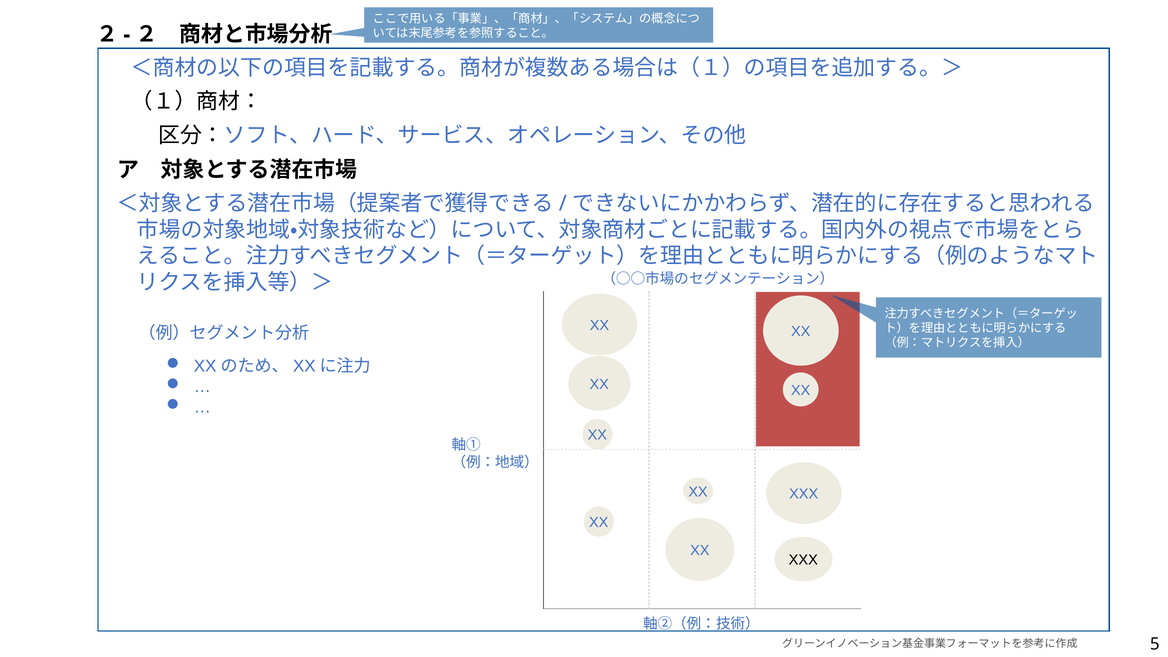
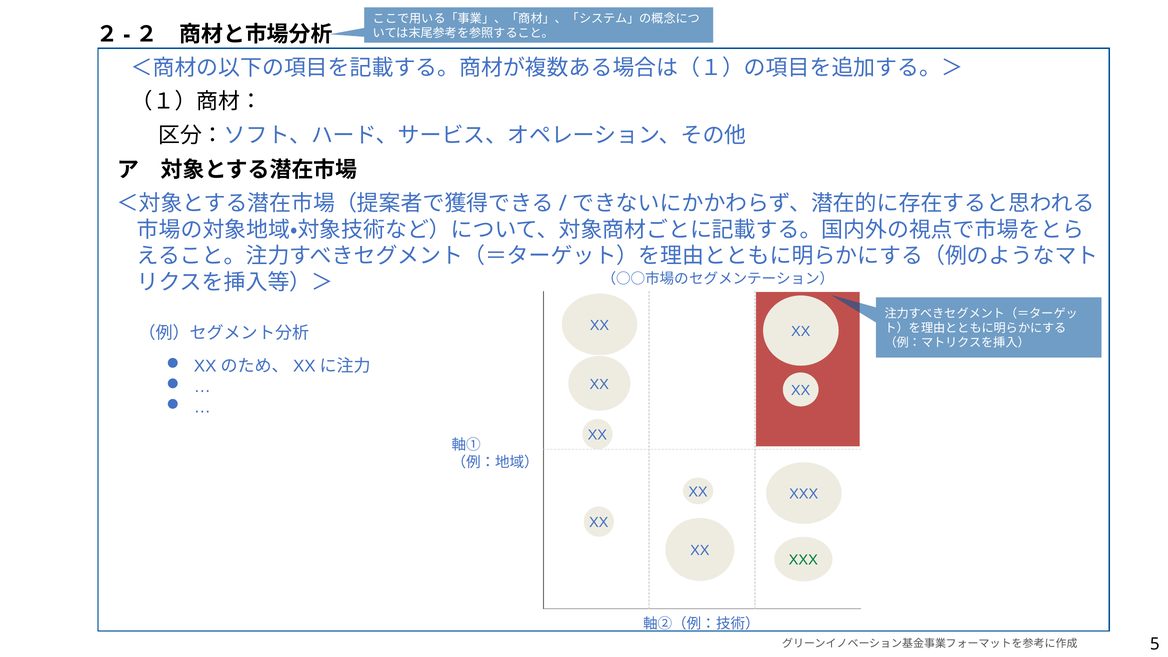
XXX colour: black -> green (803, 560)
